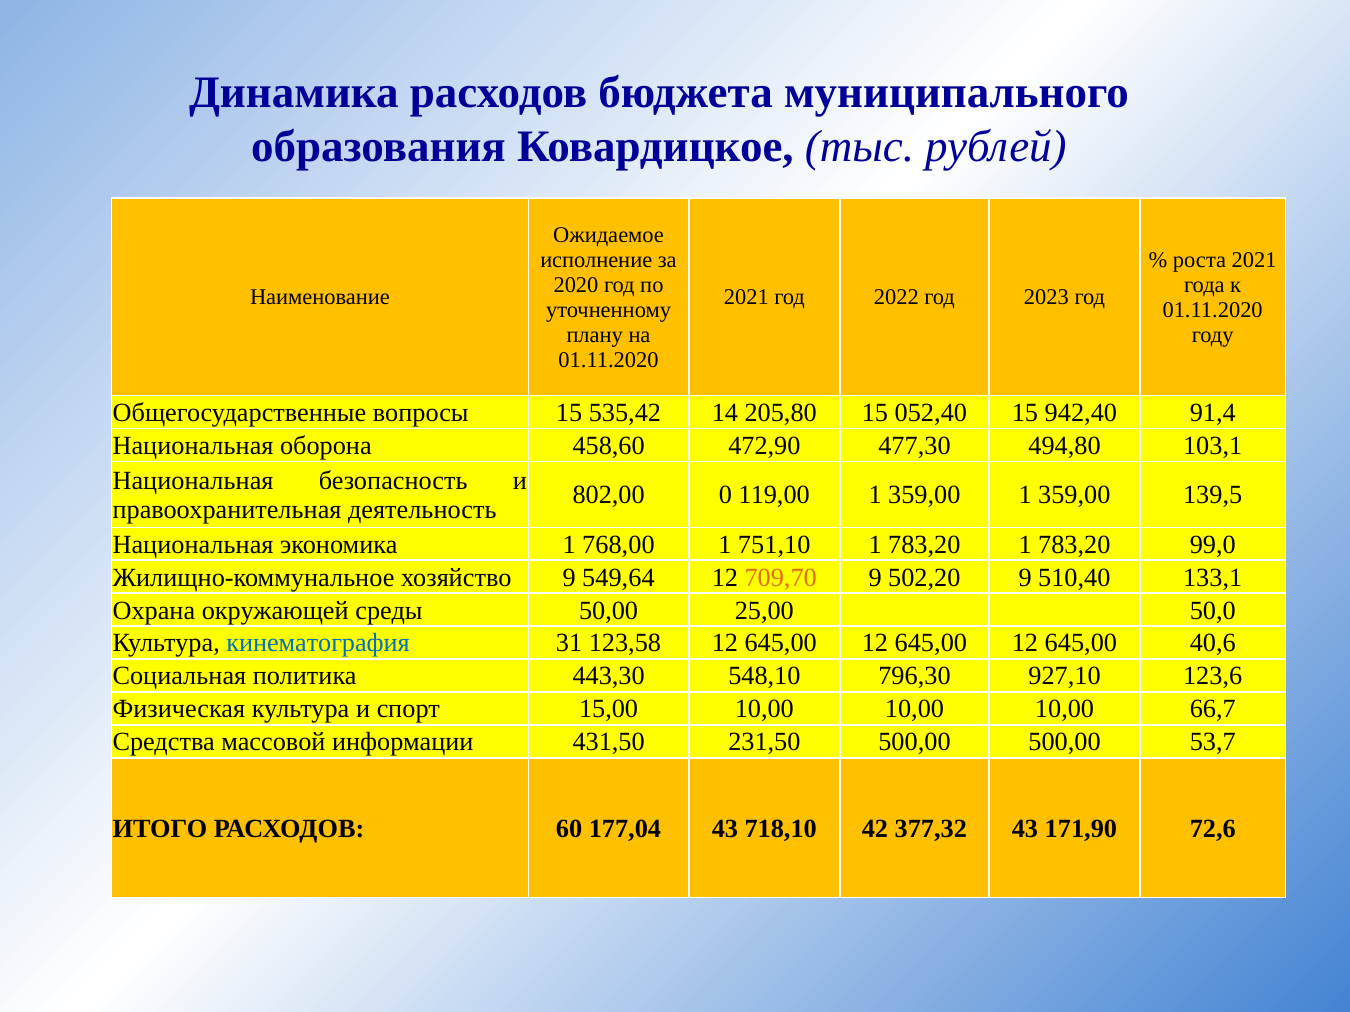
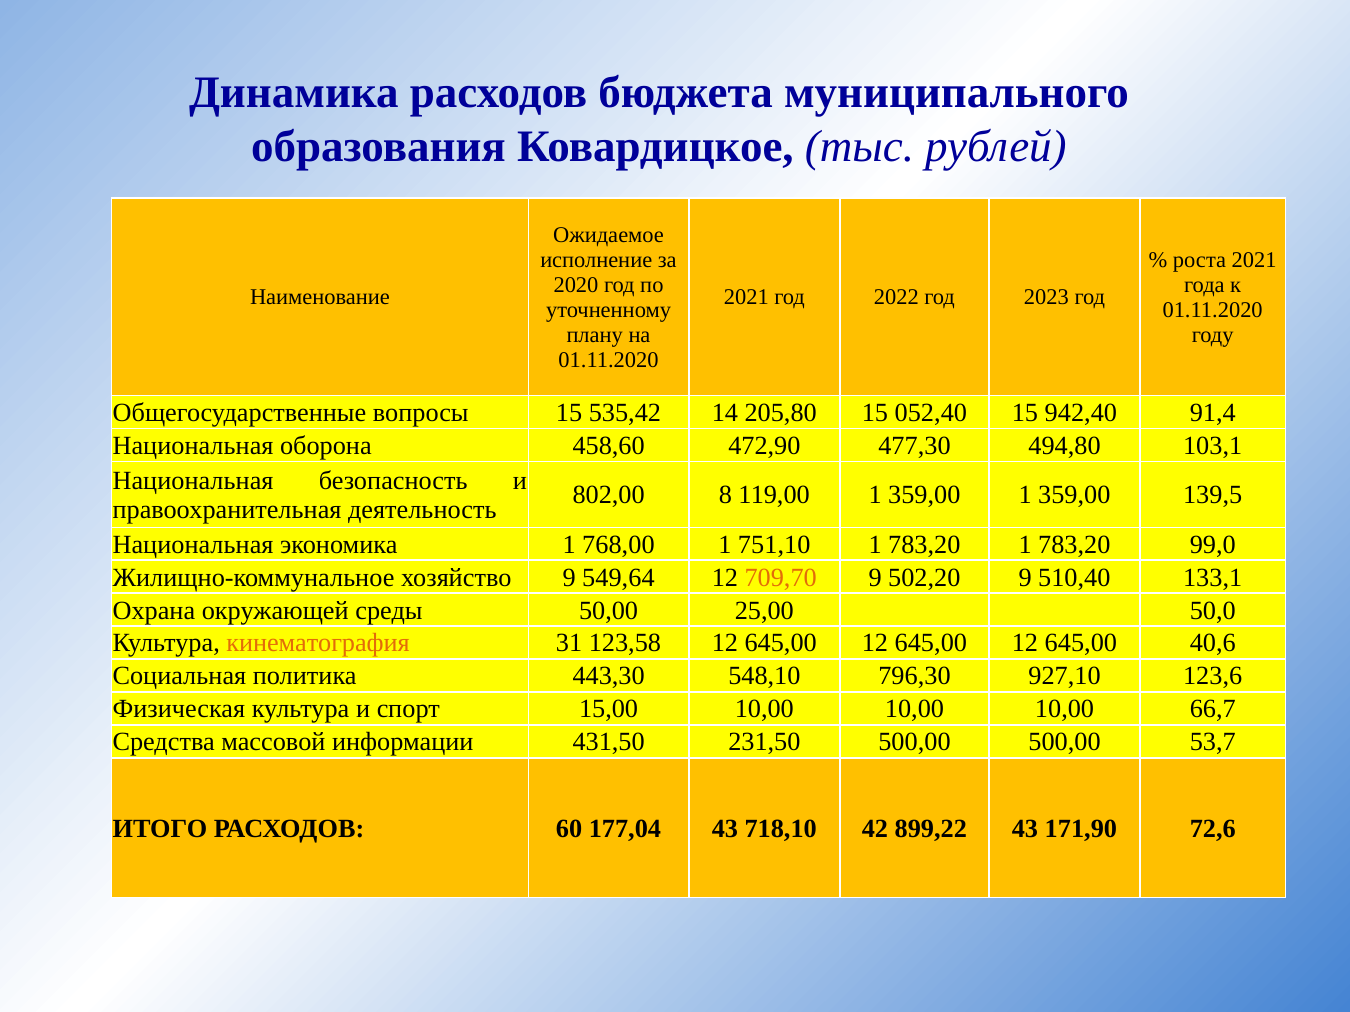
0: 0 -> 8 (725, 495)
кинематография colour: blue -> orange (318, 644)
377,32: 377,32 -> 899,22 (931, 829)
